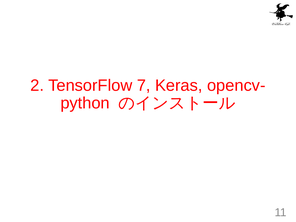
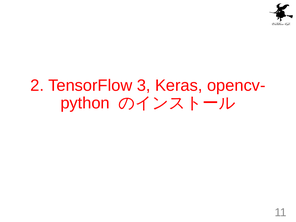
7: 7 -> 3 (144, 85)
